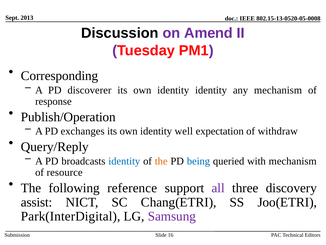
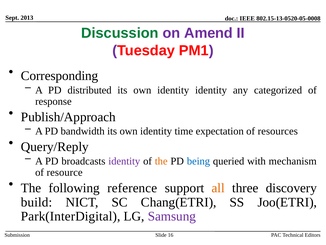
Discussion colour: black -> green (120, 33)
discoverer: discoverer -> distributed (90, 90)
any mechanism: mechanism -> categorized (278, 90)
Publish/Operation: Publish/Operation -> Publish/Approach (68, 117)
exchanges: exchanges -> bandwidth (83, 131)
well: well -> time (184, 131)
withdraw: withdraw -> resources (278, 131)
identity colour: blue -> purple (124, 161)
all colour: purple -> orange (218, 188)
assist: assist -> build (37, 202)
